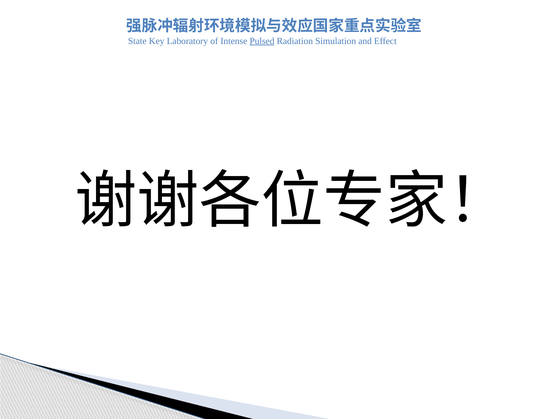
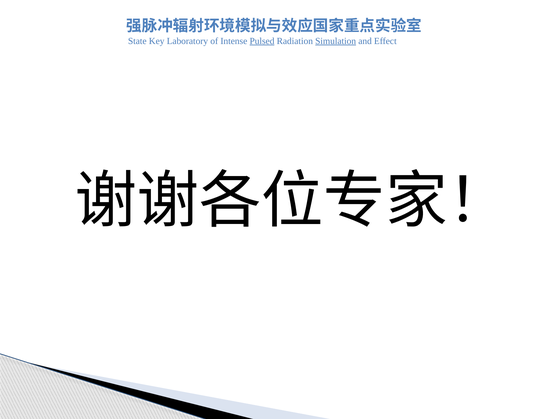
Simulation underline: none -> present (336, 41)
